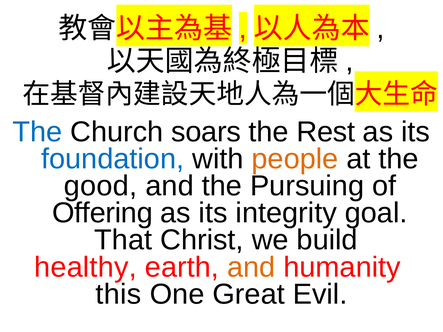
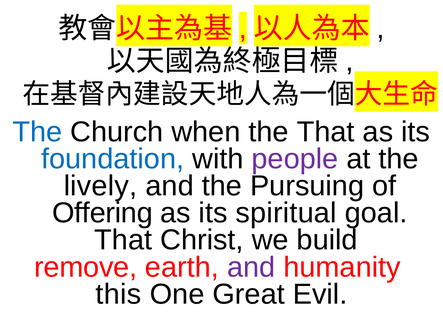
soars: soars -> when (206, 132)
the Rest: Rest -> That (326, 132)
people colour: orange -> purple (295, 159)
good: good -> lively (100, 186)
integrity: integrity -> spiritual (286, 213)
healthy: healthy -> remove (86, 267)
and colour: orange -> purple (251, 267)
